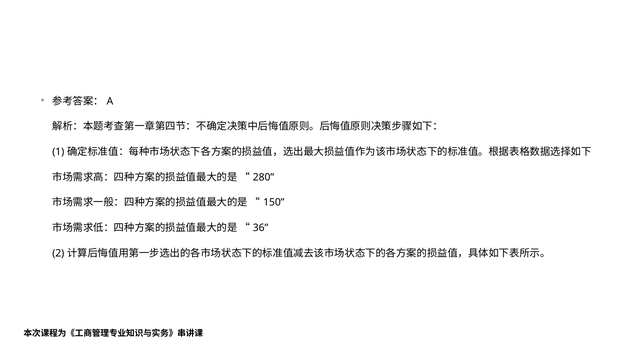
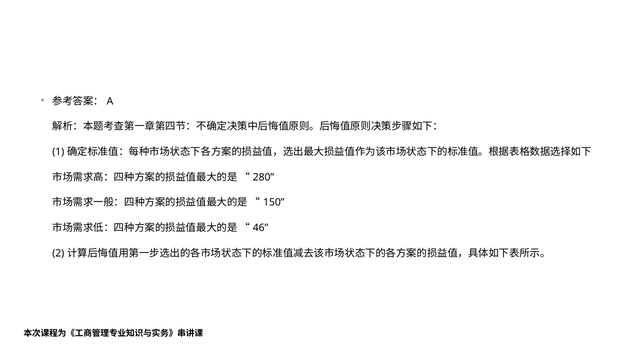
36: 36 -> 46 (261, 228)
